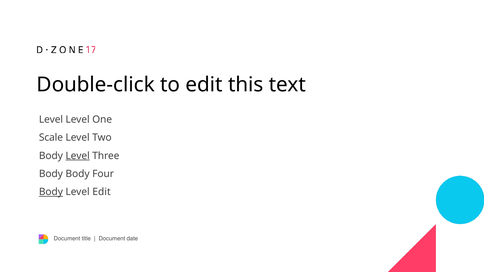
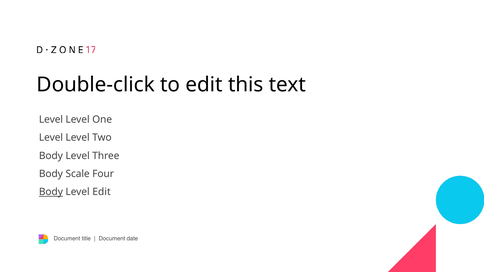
Scale: Scale -> Level (51, 138)
Level underline: present -> none (78, 156)
Body Body: Body -> Scale (78, 174)
